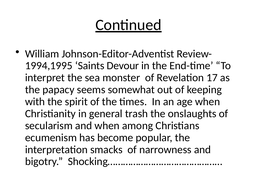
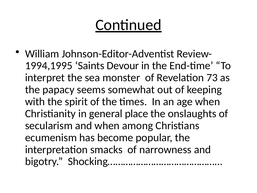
17: 17 -> 73 (212, 78)
trash: trash -> place (137, 113)
